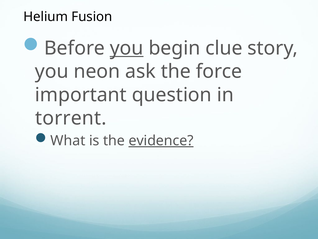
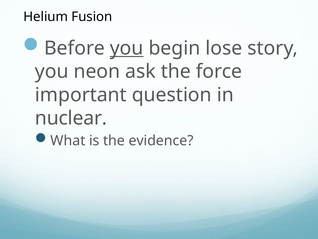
clue: clue -> lose (224, 48)
torrent: torrent -> nuclear (71, 118)
evidence underline: present -> none (161, 140)
